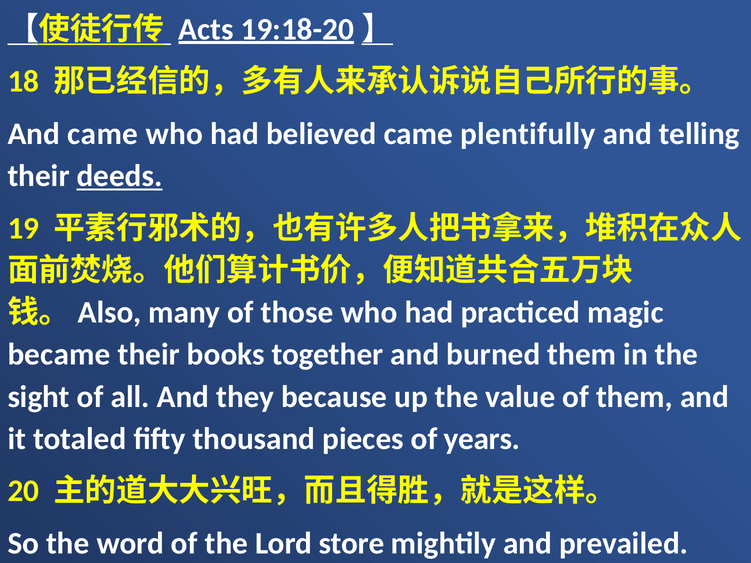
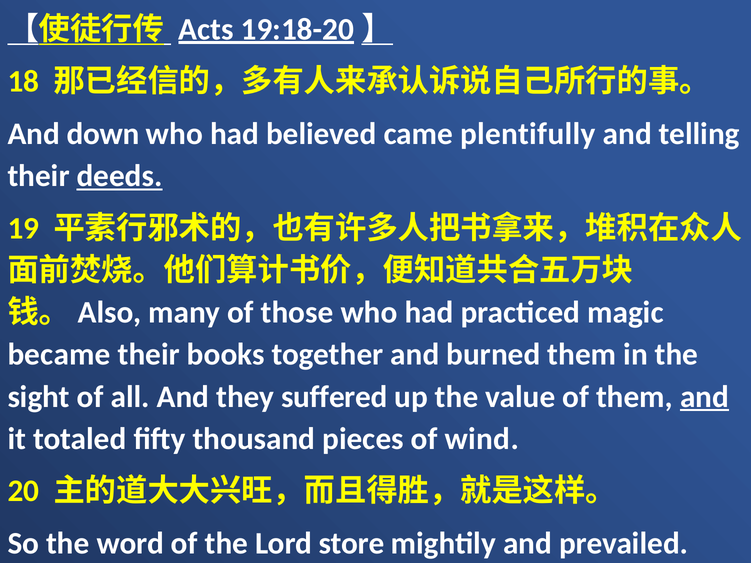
And came: came -> down (103, 134)
because: because -> suffered (334, 397)
and underline: none -> present (705, 397)
years: years -> wind (482, 439)
